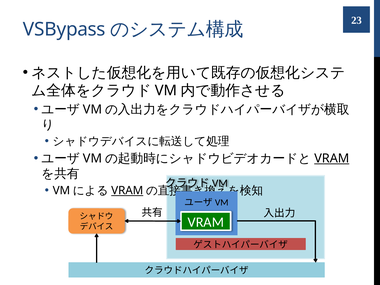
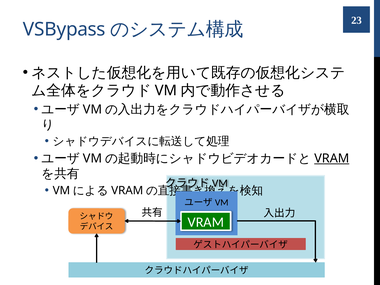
VRAM underline: present -> none (127, 191)
